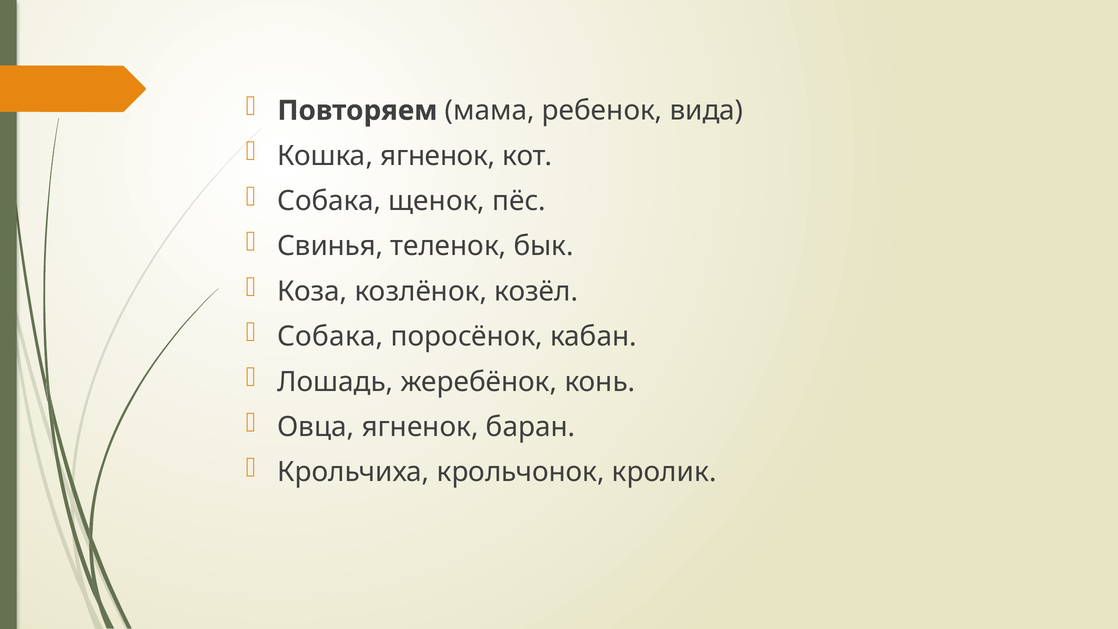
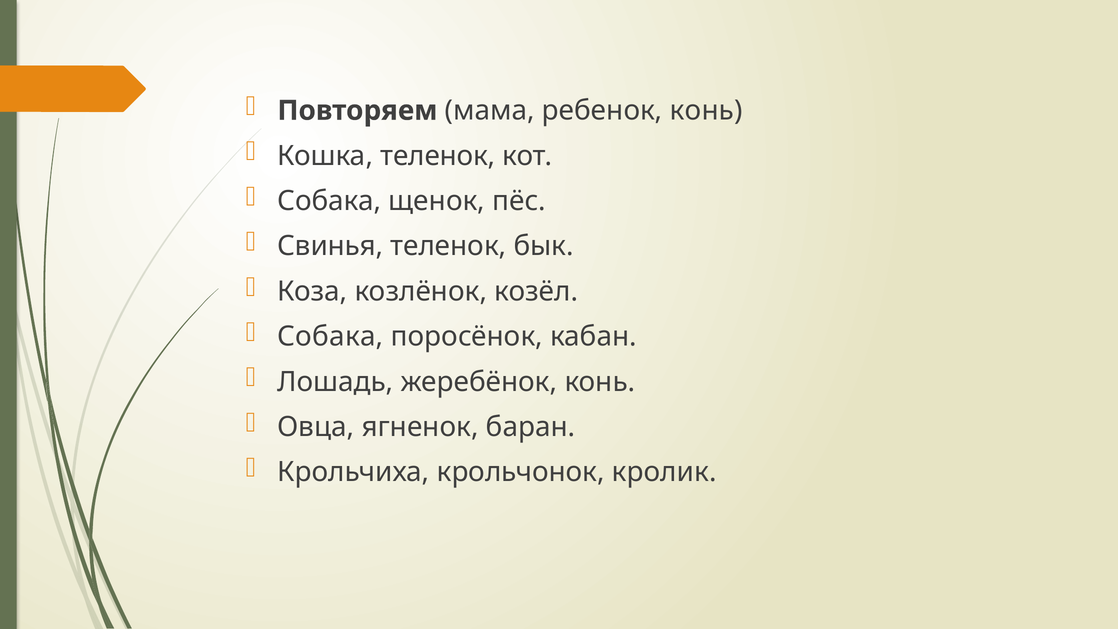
ребенок вида: вида -> конь (706, 111)
Кошка ягненок: ягненок -> теленок (438, 156)
